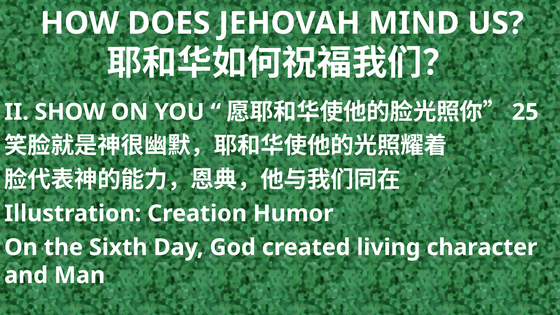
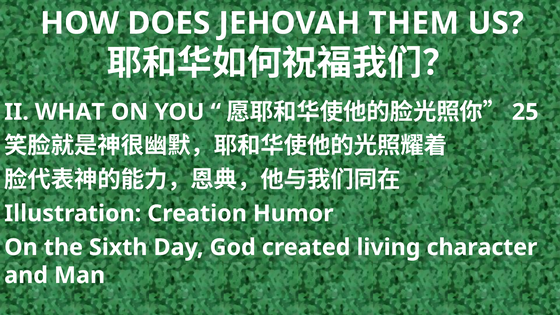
MIND: MIND -> THEM (414, 23)
SHOW: SHOW -> WHAT (70, 112)
